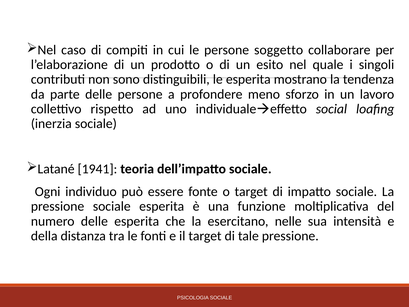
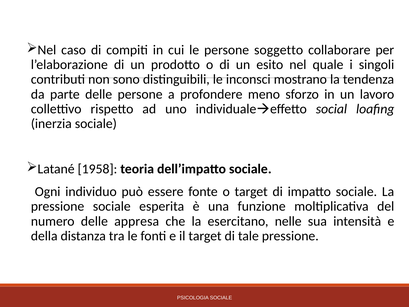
le esperita: esperita -> inconsci (248, 79)
1941: 1941 -> 1958 (97, 169)
delle esperita: esperita -> appresa (137, 221)
